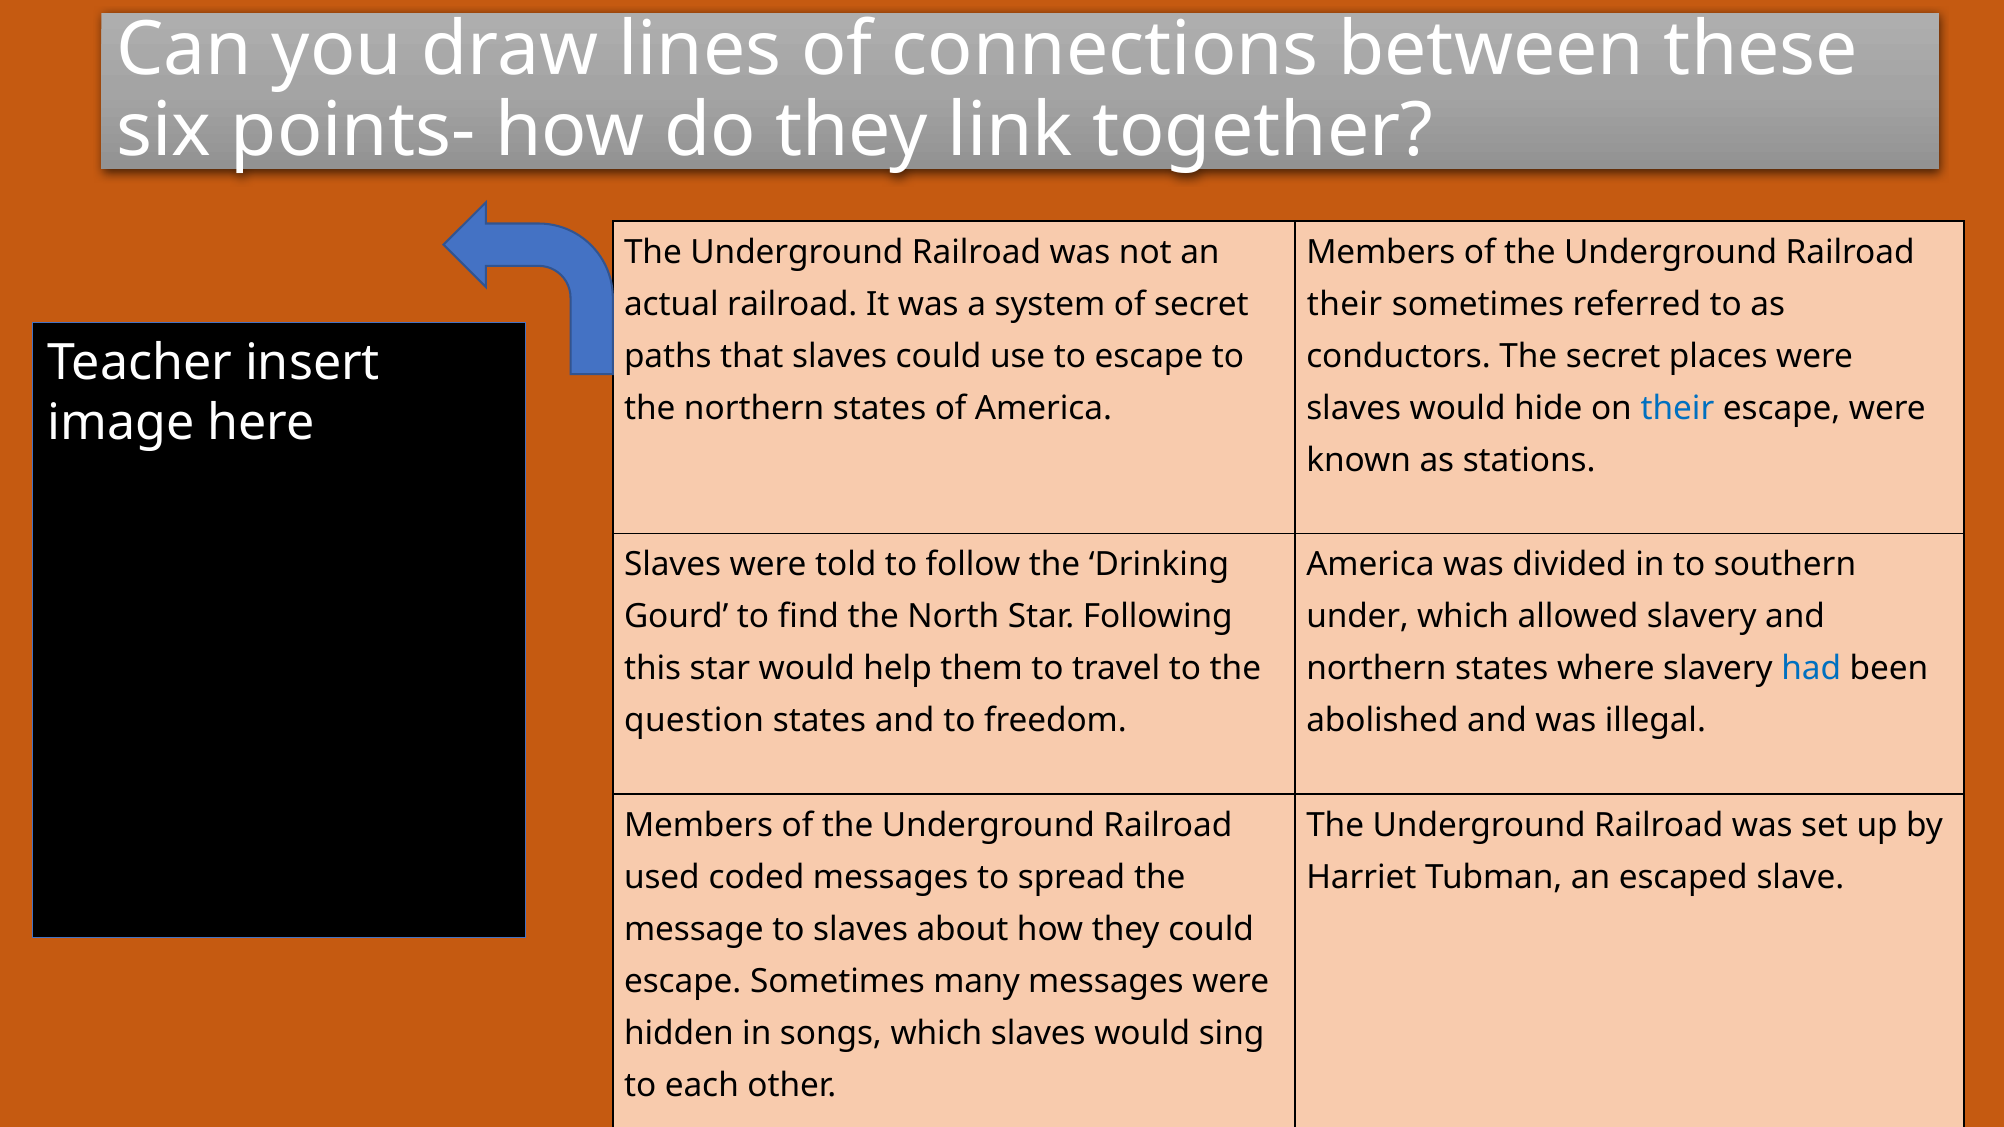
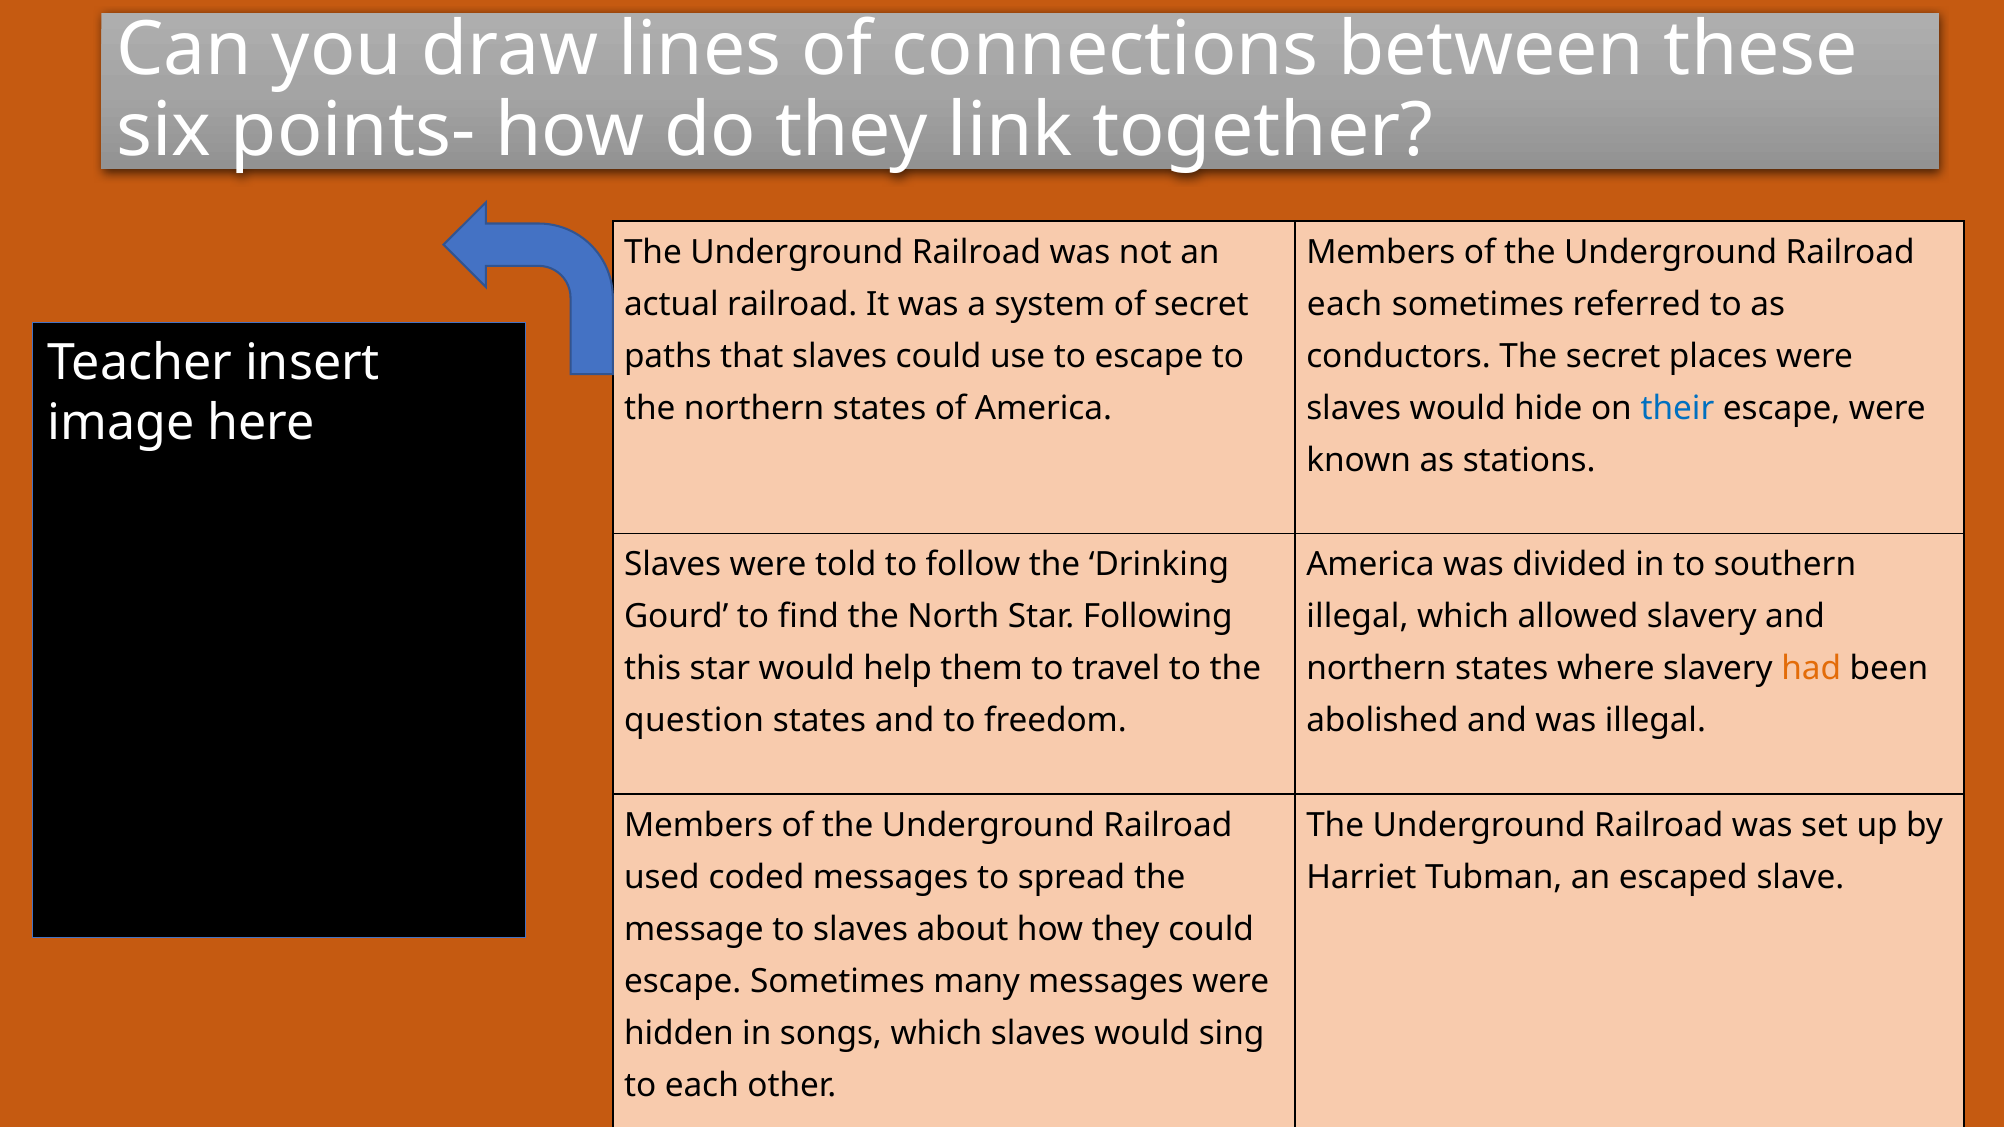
their: their -> each (1345, 304)
under: under -> illegal (1357, 617)
had colour: blue -> orange (1811, 669)
